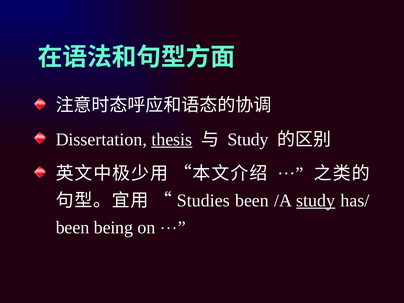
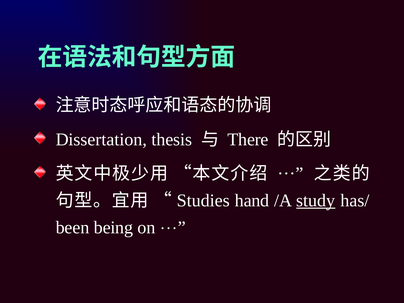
thesis underline: present -> none (172, 139)
Study: Study -> There (248, 139)
Studies been: been -> hand (252, 201)
